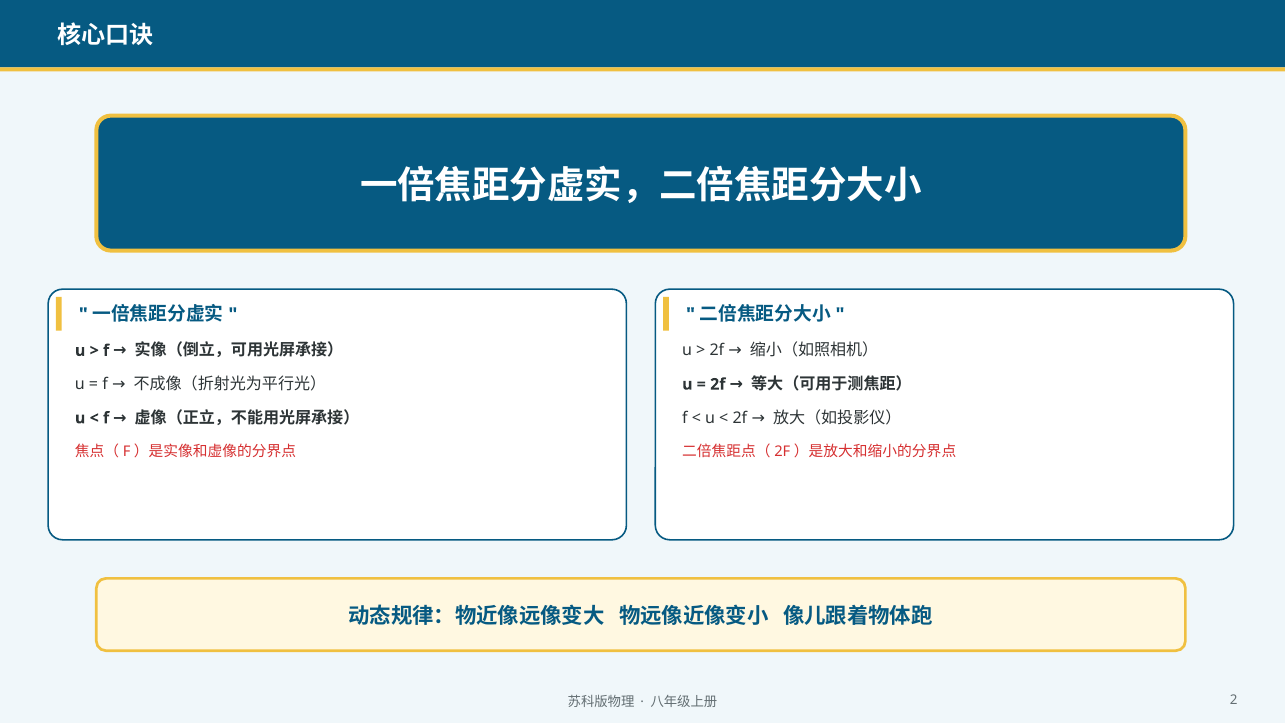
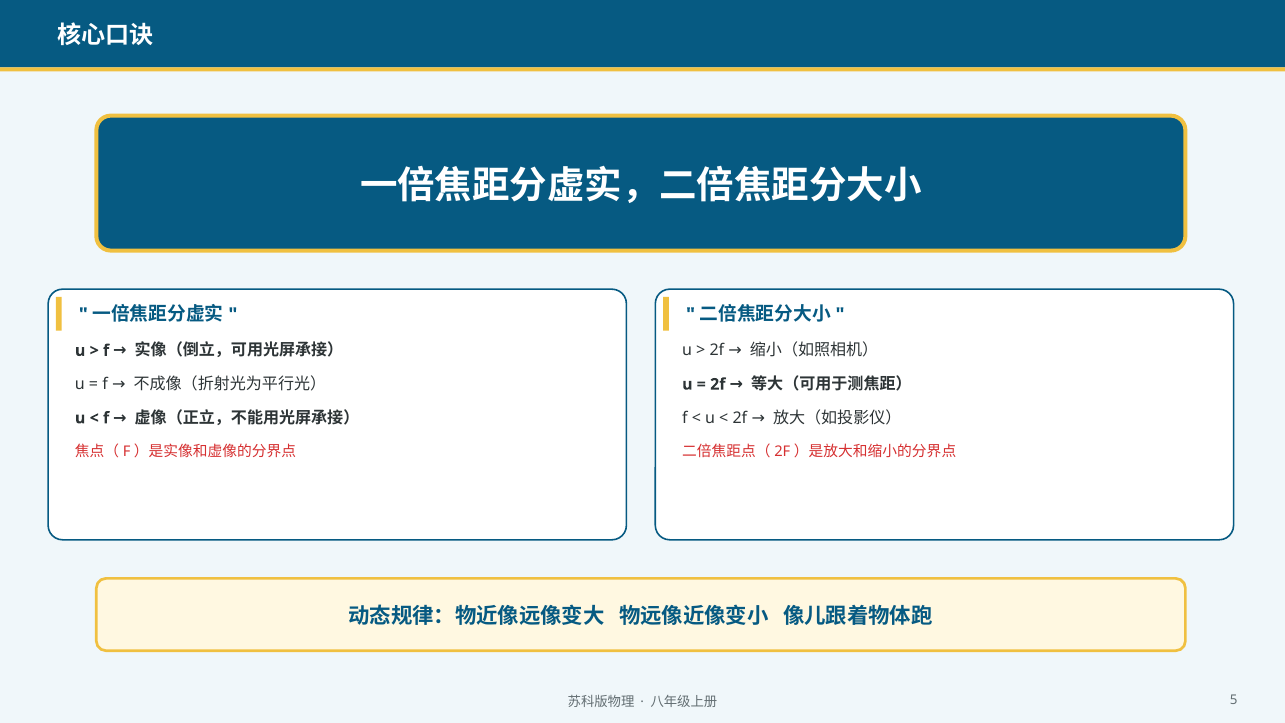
2: 2 -> 5 (1234, 700)
